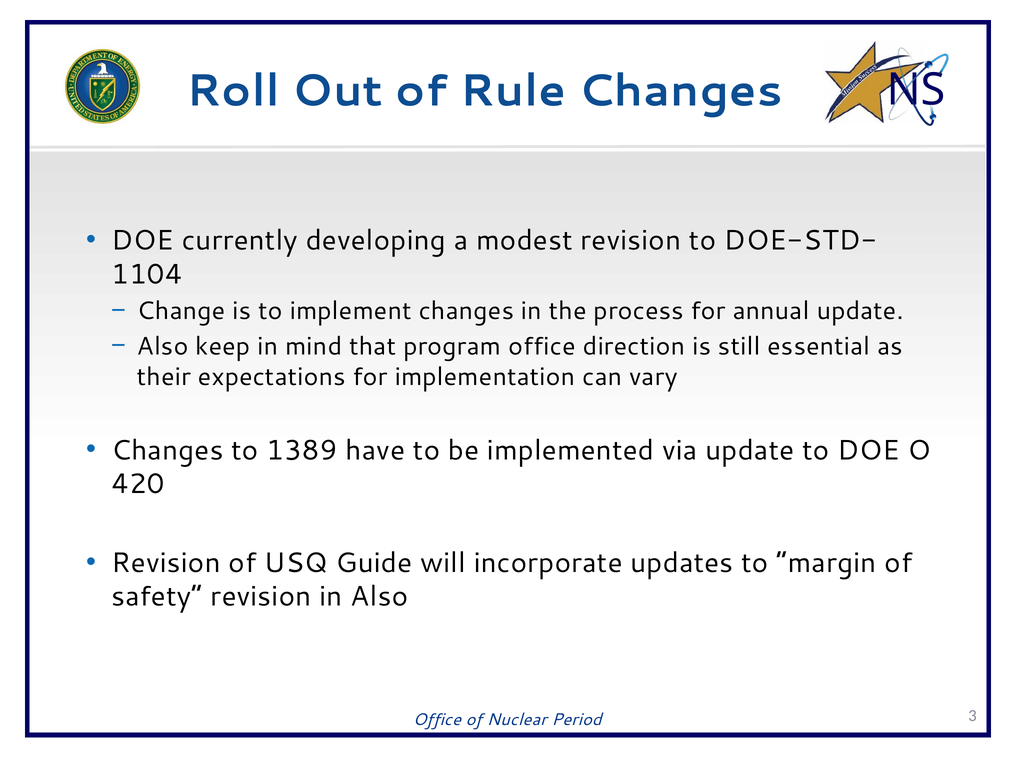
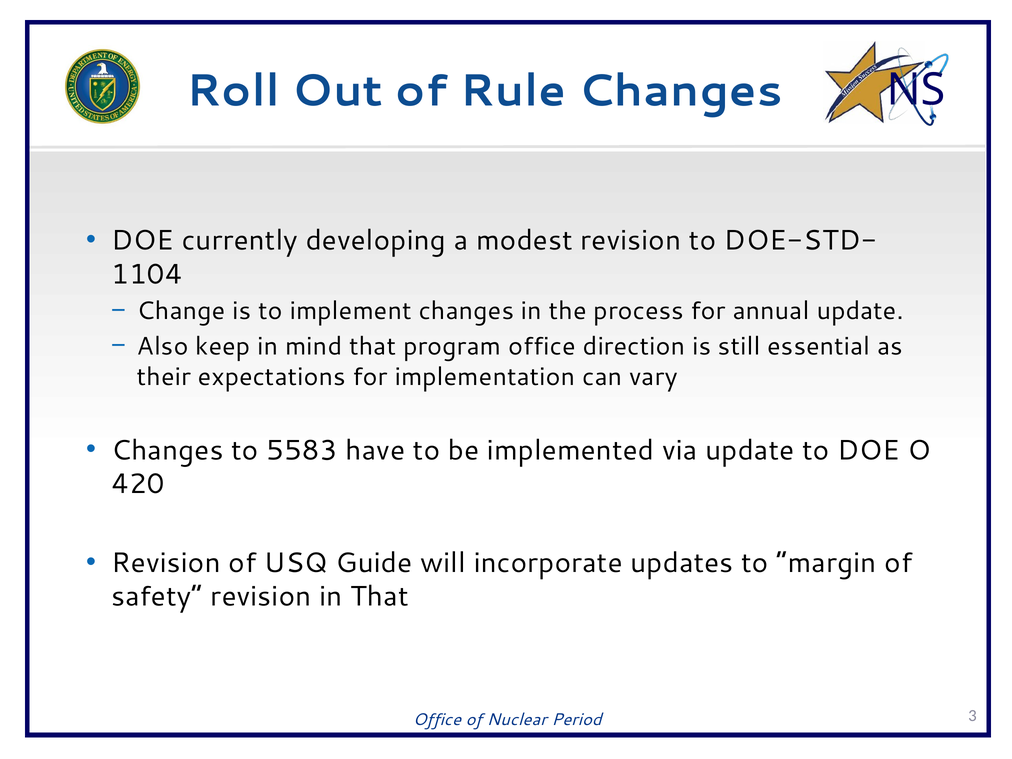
1389: 1389 -> 5583 (302, 450)
in Also: Also -> That (379, 597)
